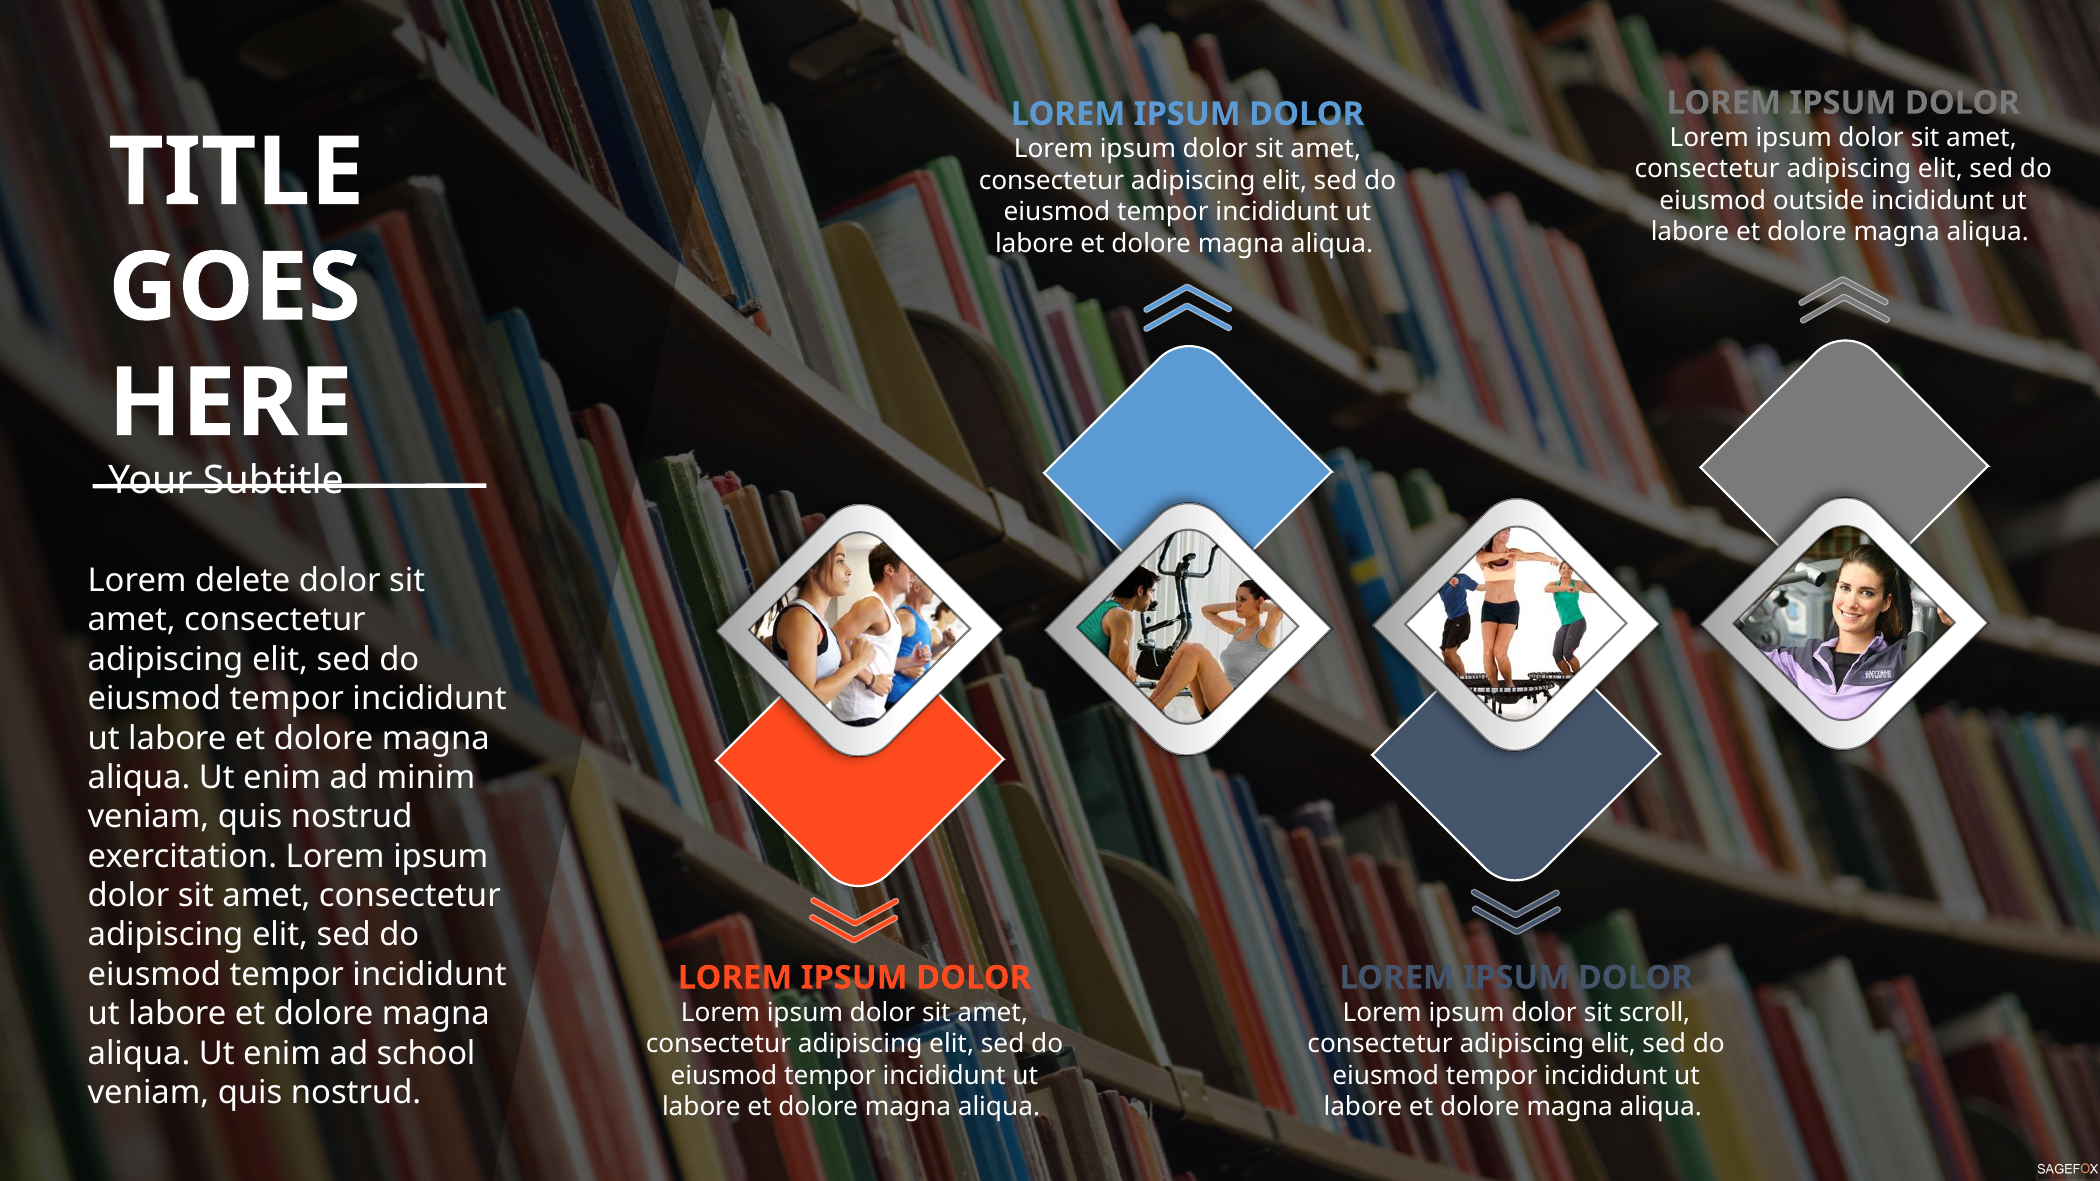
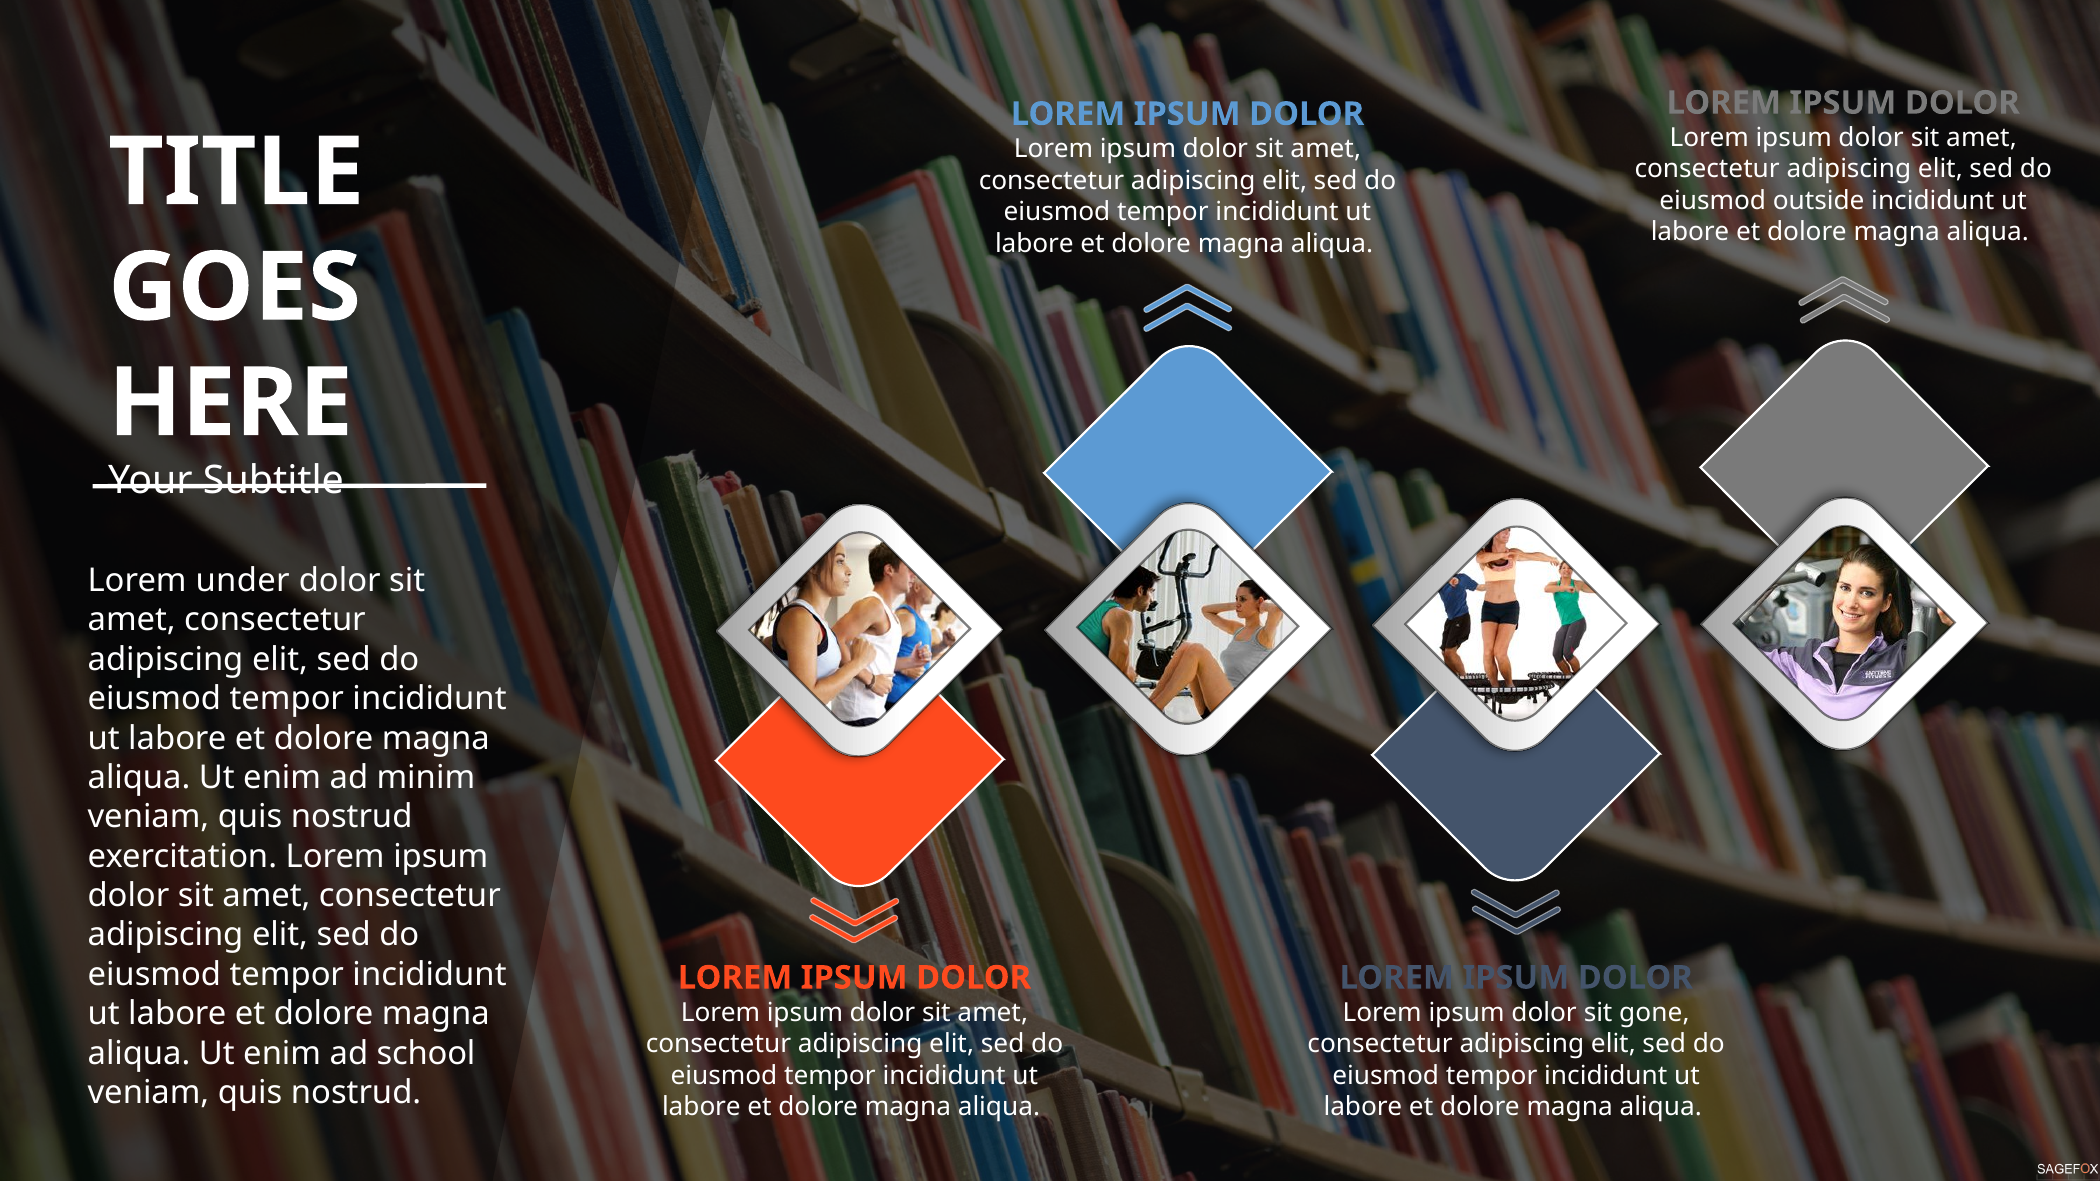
delete: delete -> under (243, 581)
scroll: scroll -> gone (1654, 1013)
